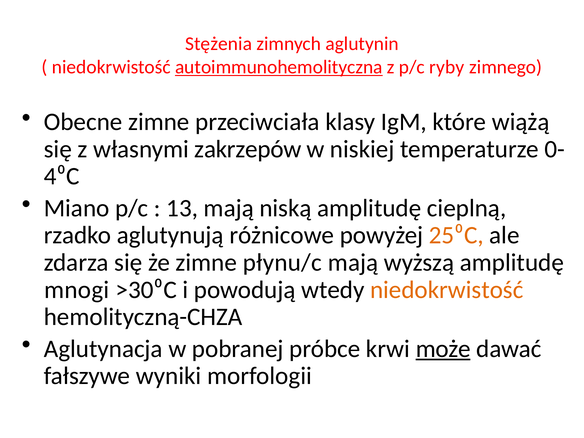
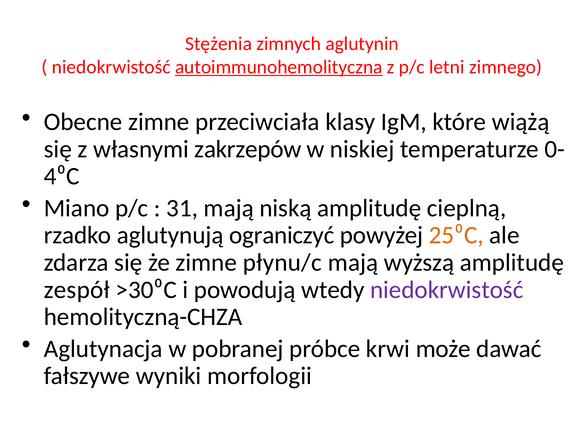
ryby: ryby -> letni (447, 67)
13: 13 -> 31 (182, 208)
różnicowe: różnicowe -> ograniczyć (282, 235)
mnogi: mnogi -> zespół (77, 290)
niedokrwistość colour: orange -> purple (447, 290)
może underline: present -> none (443, 349)
